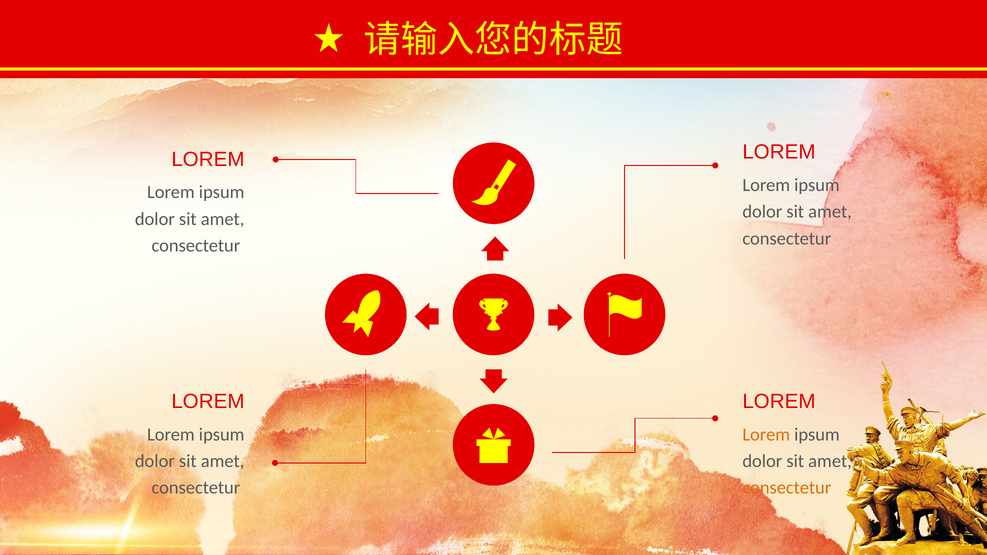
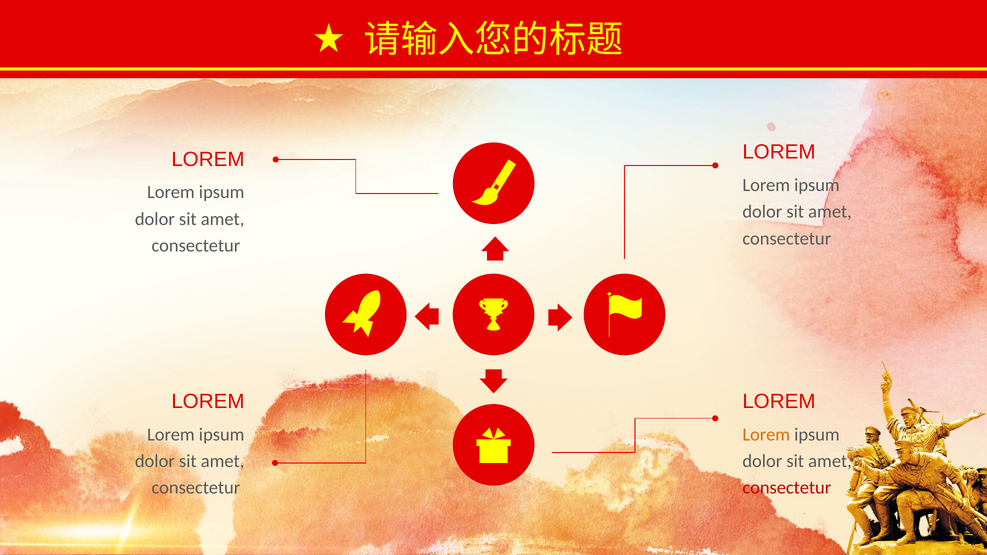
consectetur colour: orange -> red (787, 488)
